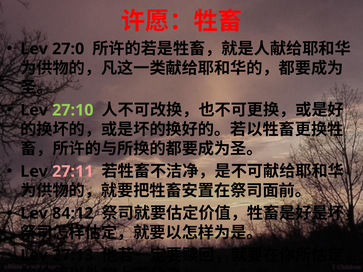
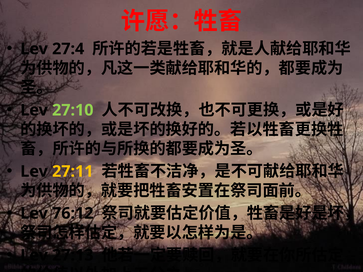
27:0: 27:0 -> 27:4 (68, 49)
27:11 colour: pink -> yellow (73, 172)
84:12: 84:12 -> 76:12 (73, 214)
